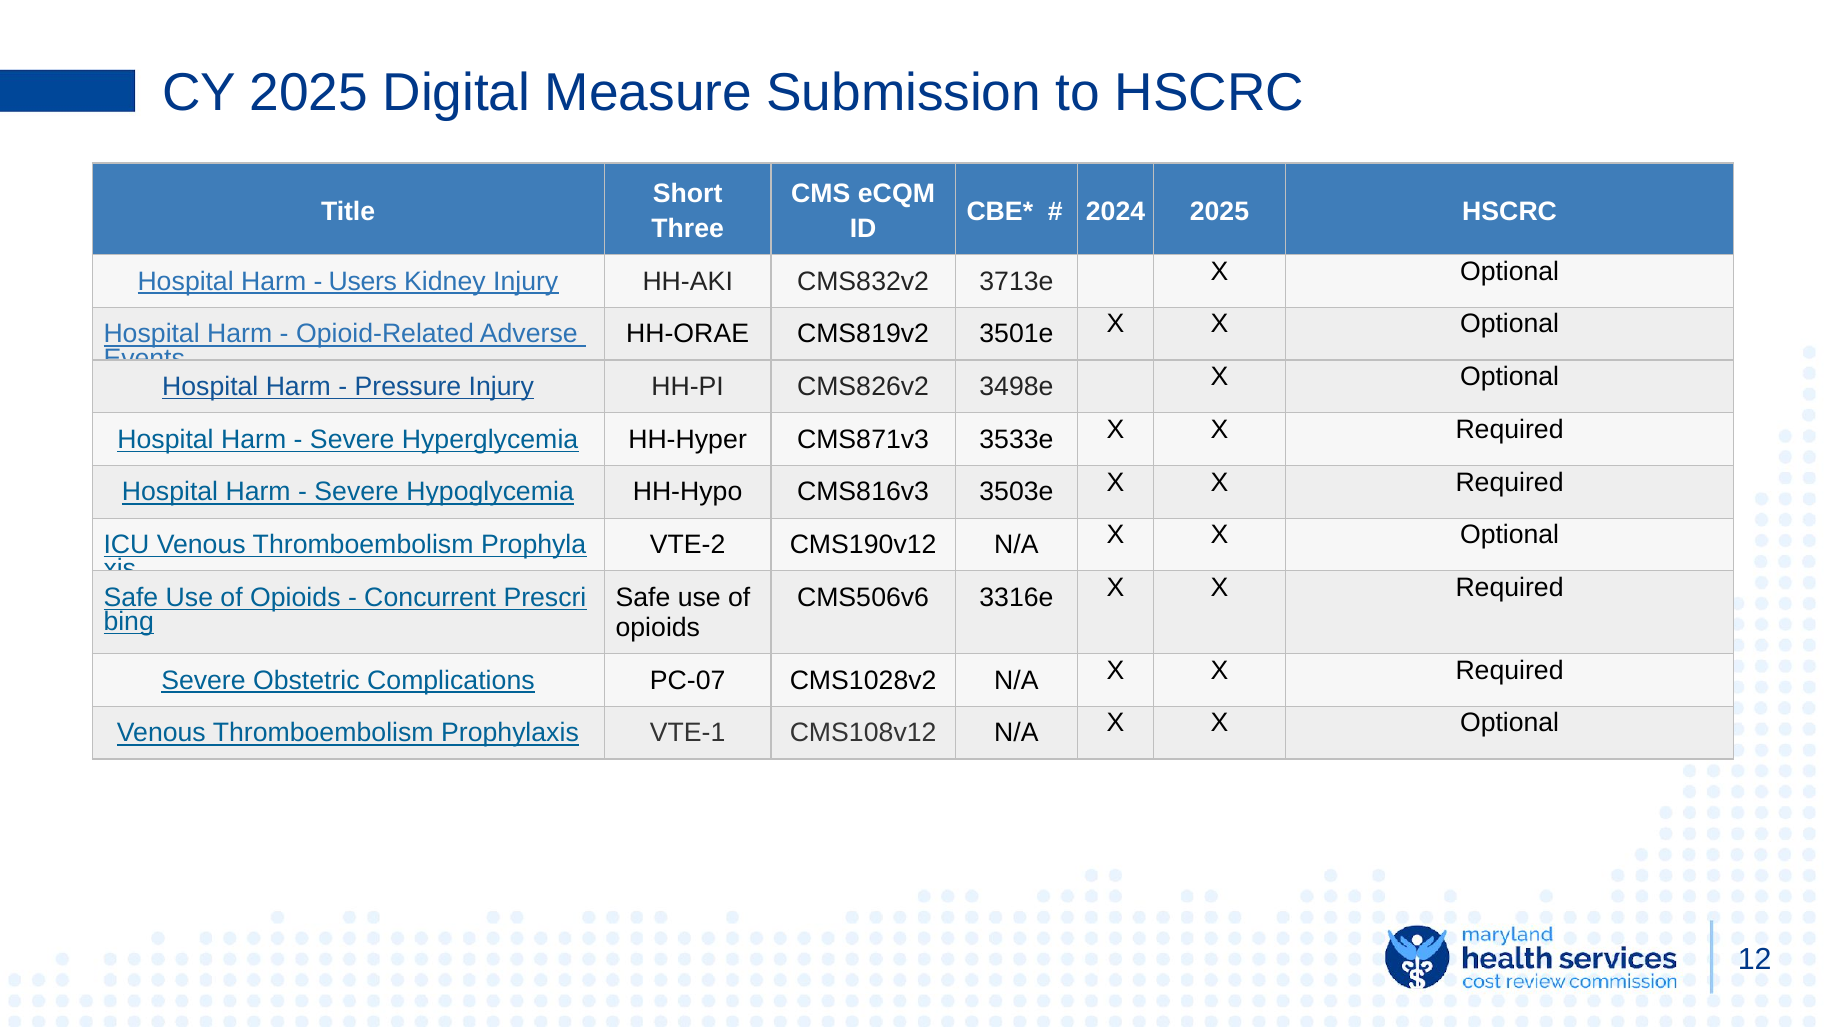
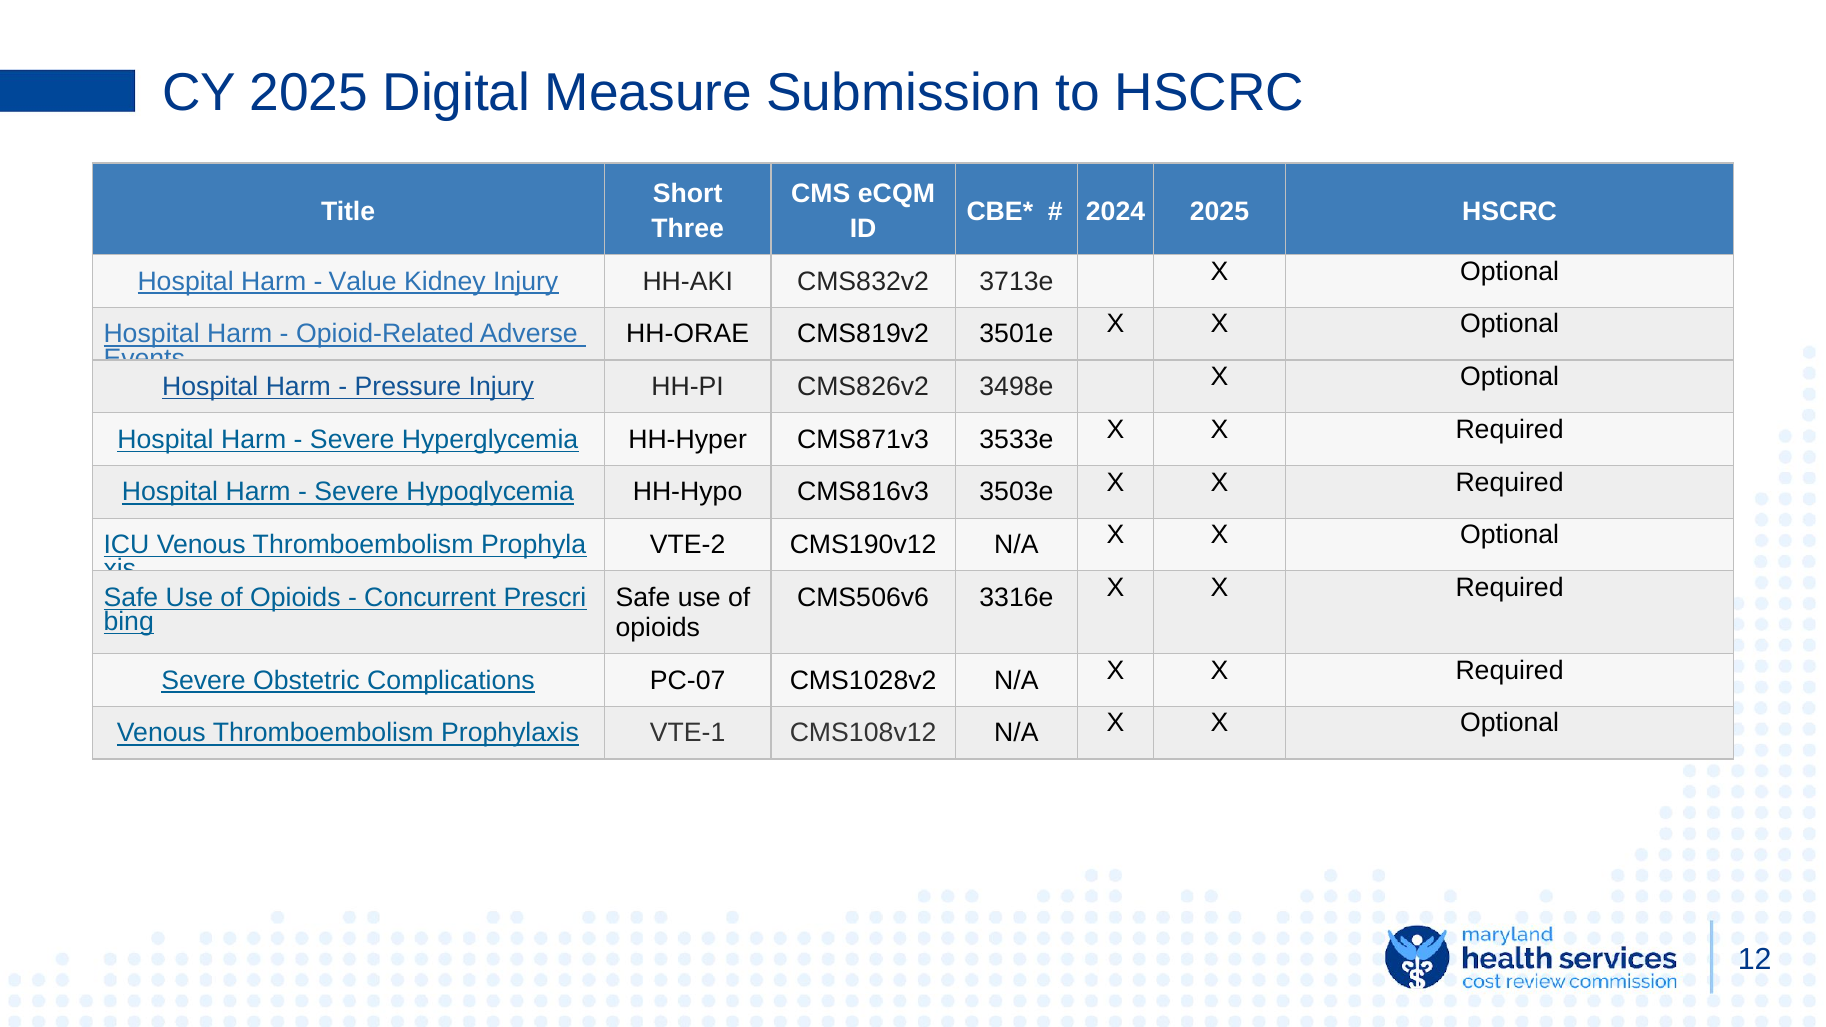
Users: Users -> Value (363, 281)
